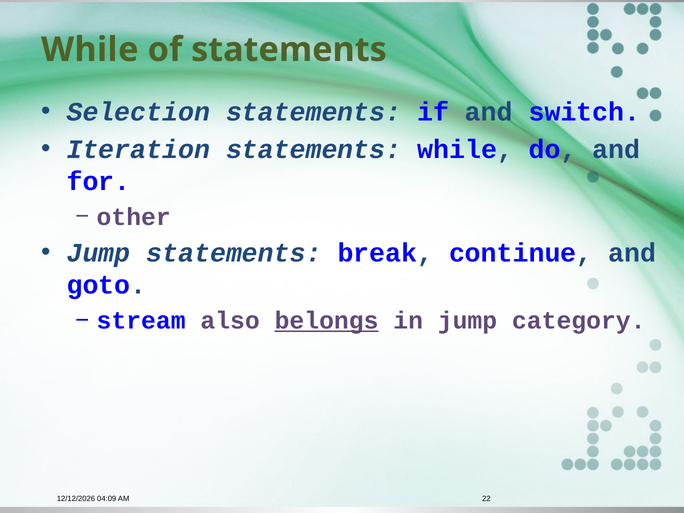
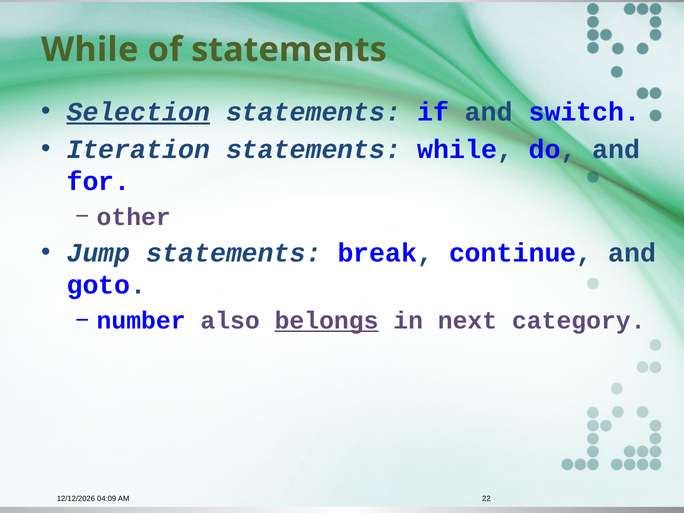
Selection underline: none -> present (138, 112)
stream: stream -> number (141, 321)
in jump: jump -> next (467, 321)
